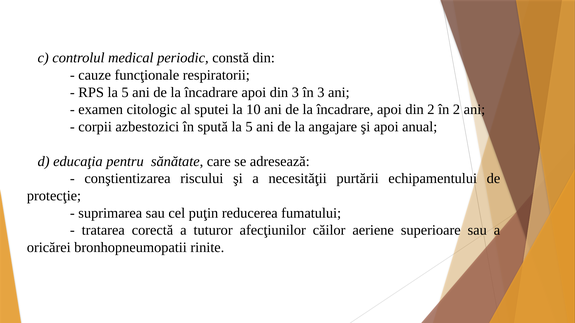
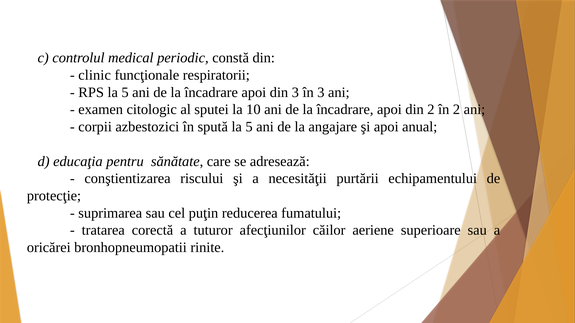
cauze: cauze -> clinic (95, 75)
